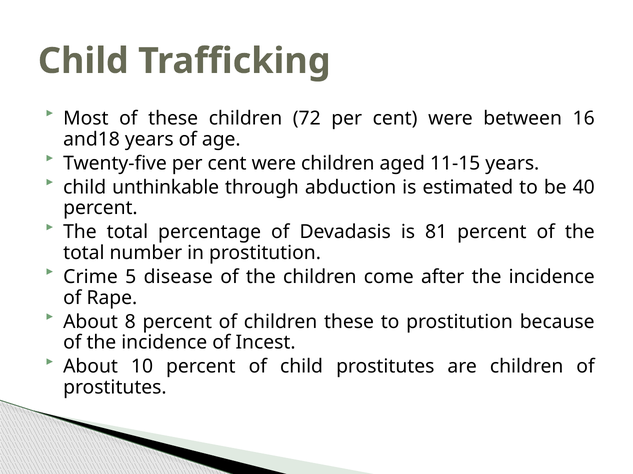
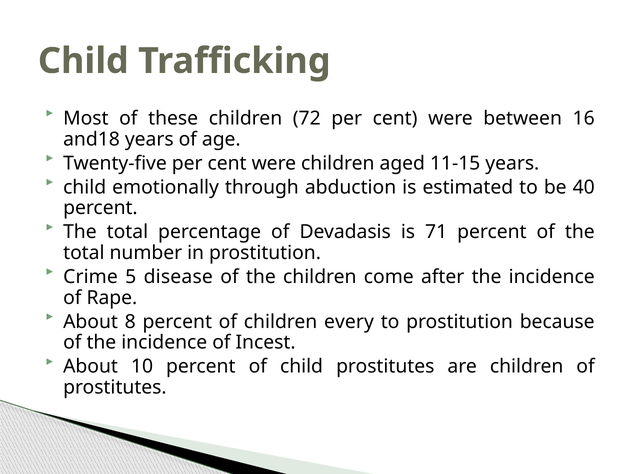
unthinkable: unthinkable -> emotionally (166, 188)
81: 81 -> 71 (436, 232)
children these: these -> every (349, 322)
